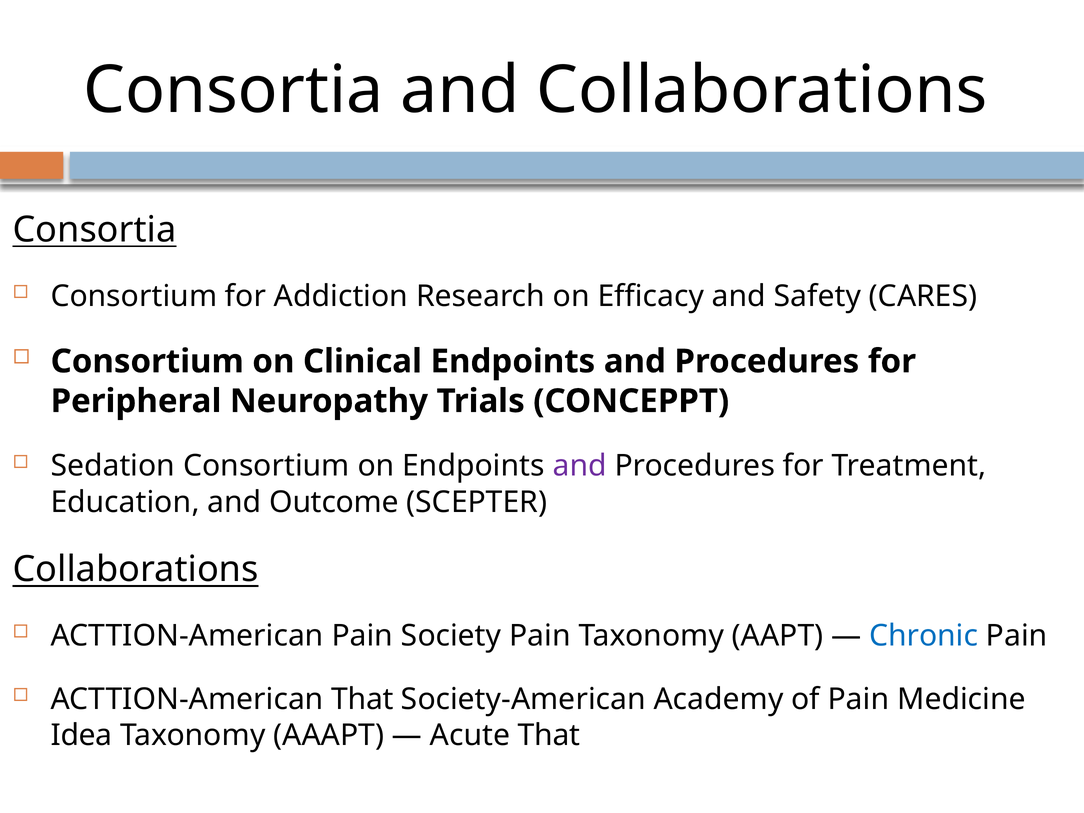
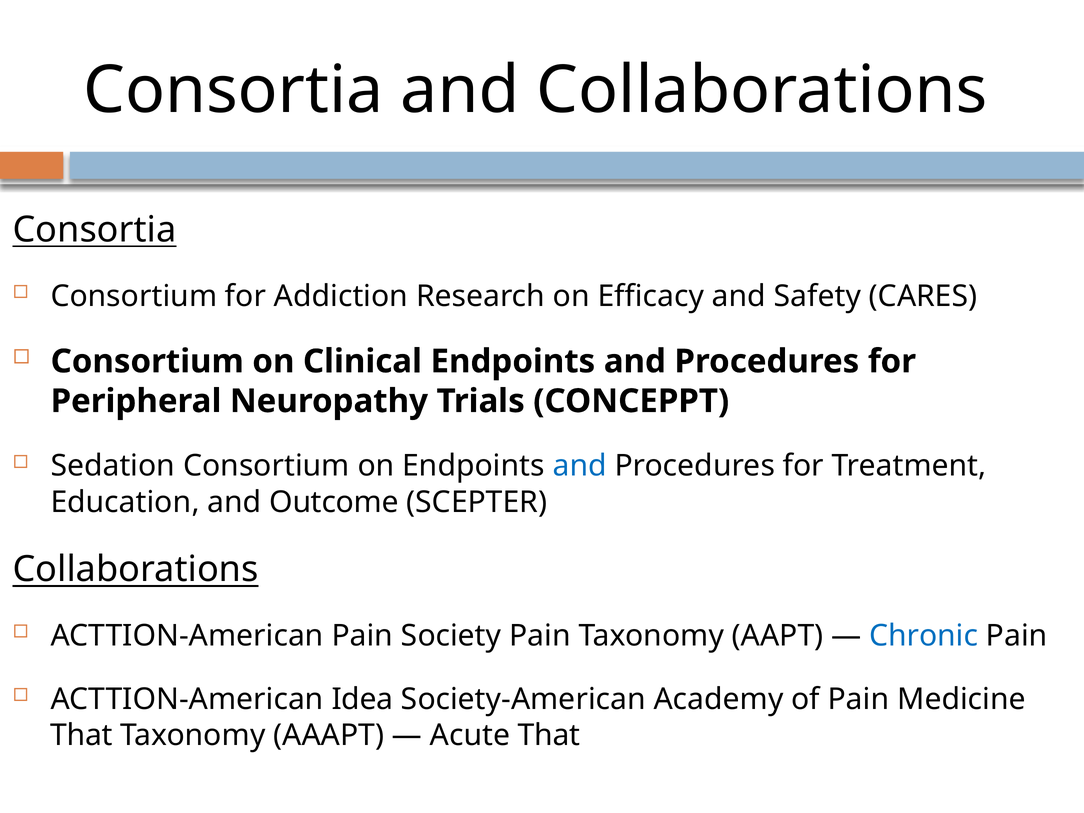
and colour: purple -> blue (580, 466)
ACTTION-American That: That -> Idea (362, 699)
Idea: Idea -> That (81, 735)
